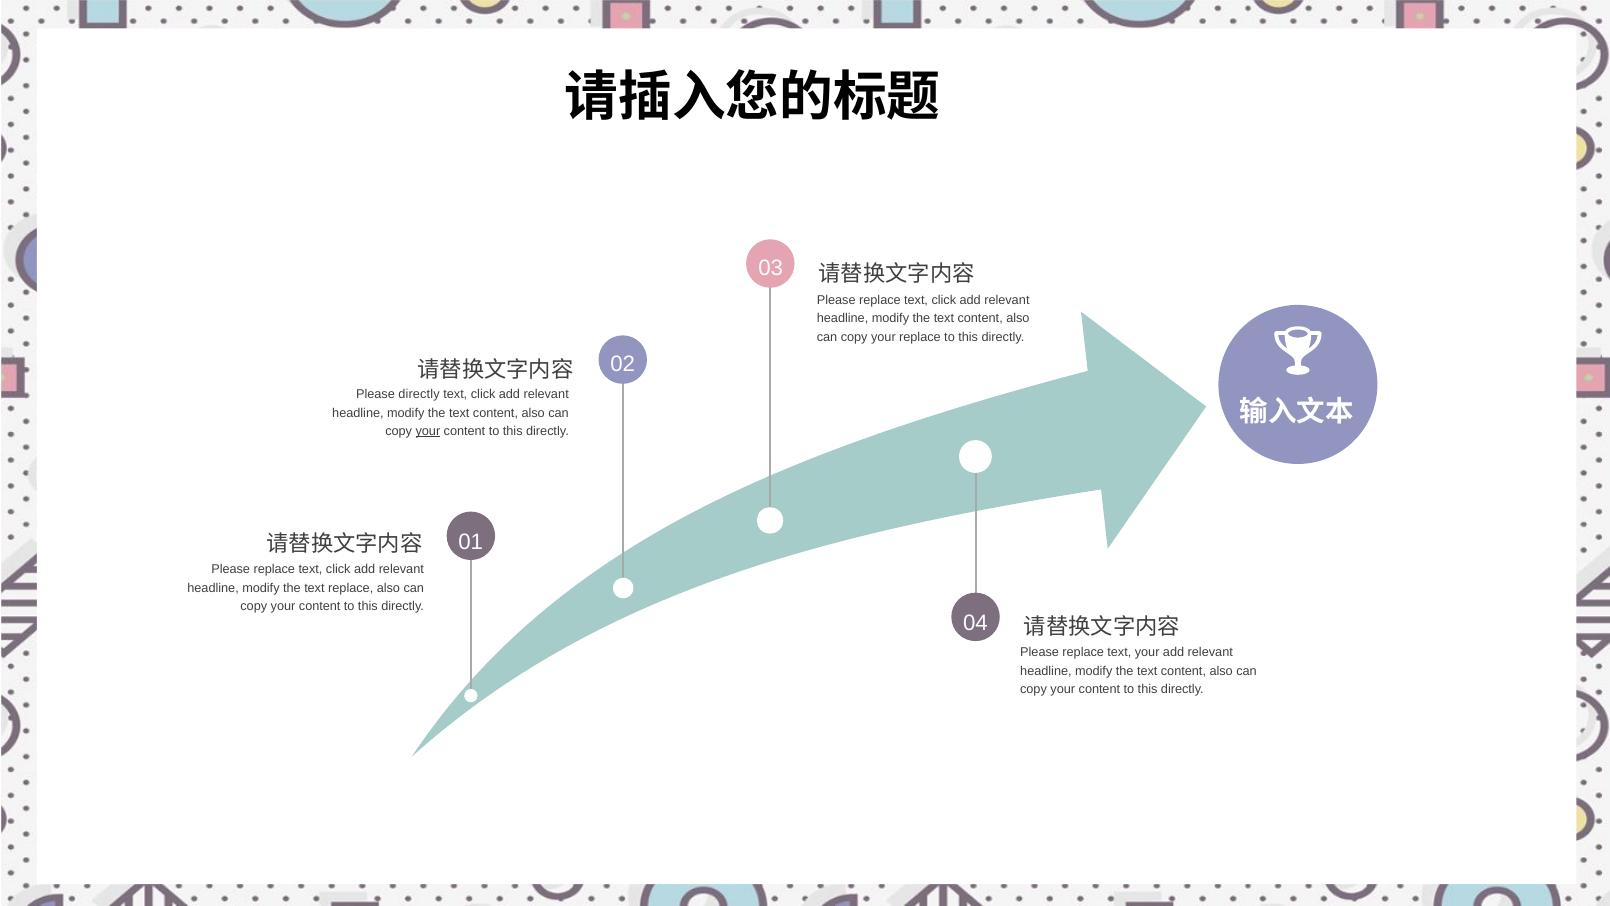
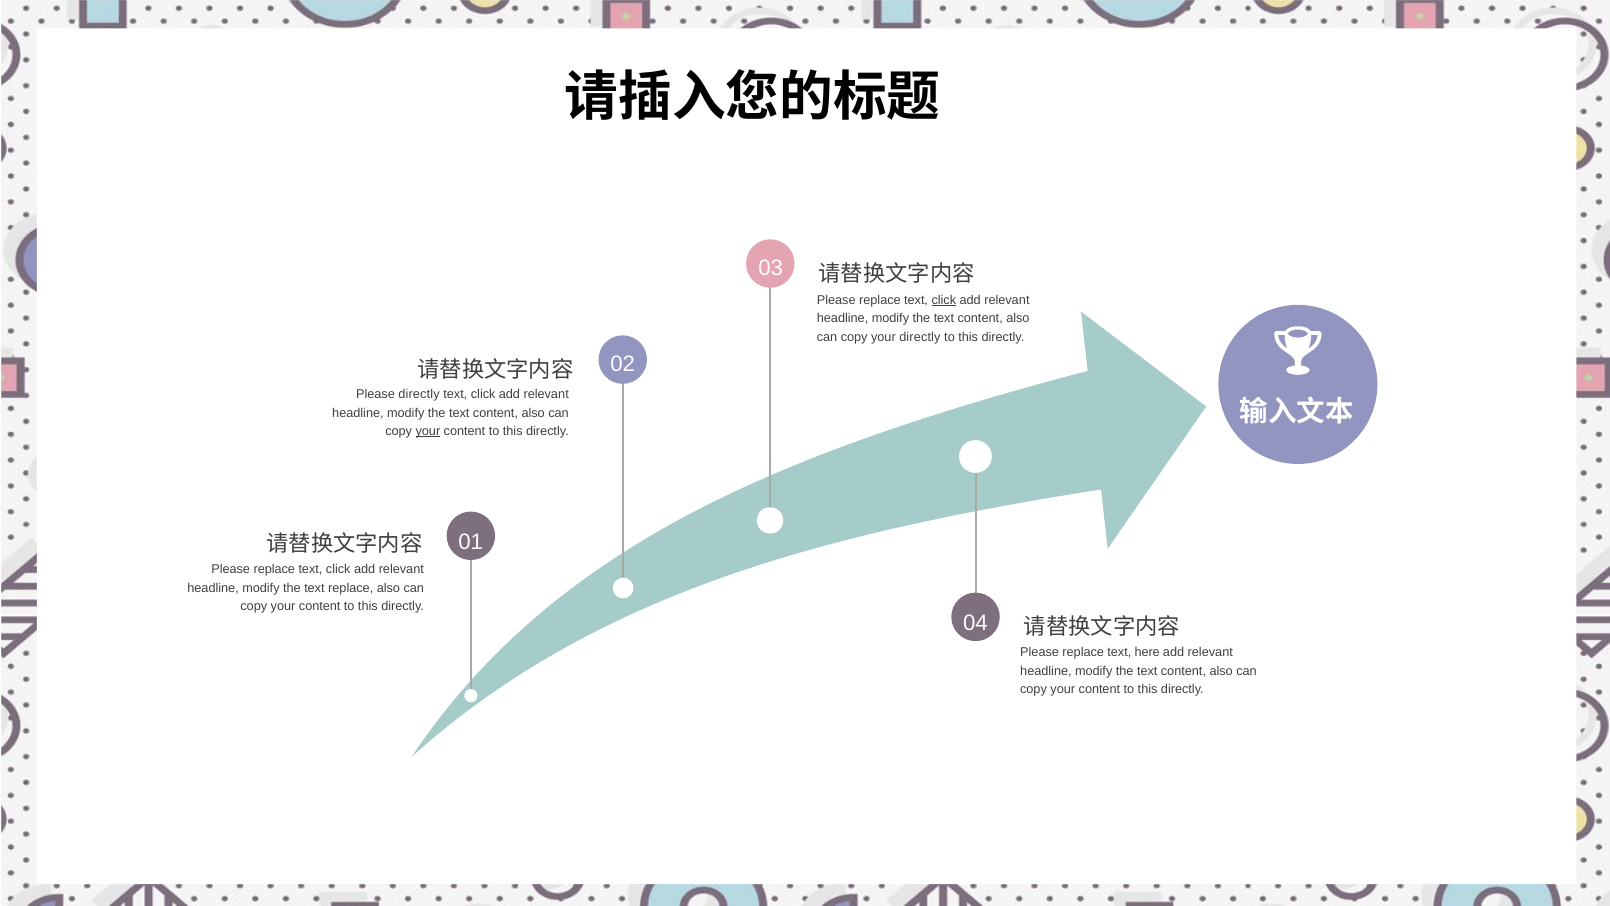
click underline: none -> present (944, 300)
your replace: replace -> directly (920, 337)
text your: your -> here (1147, 652)
